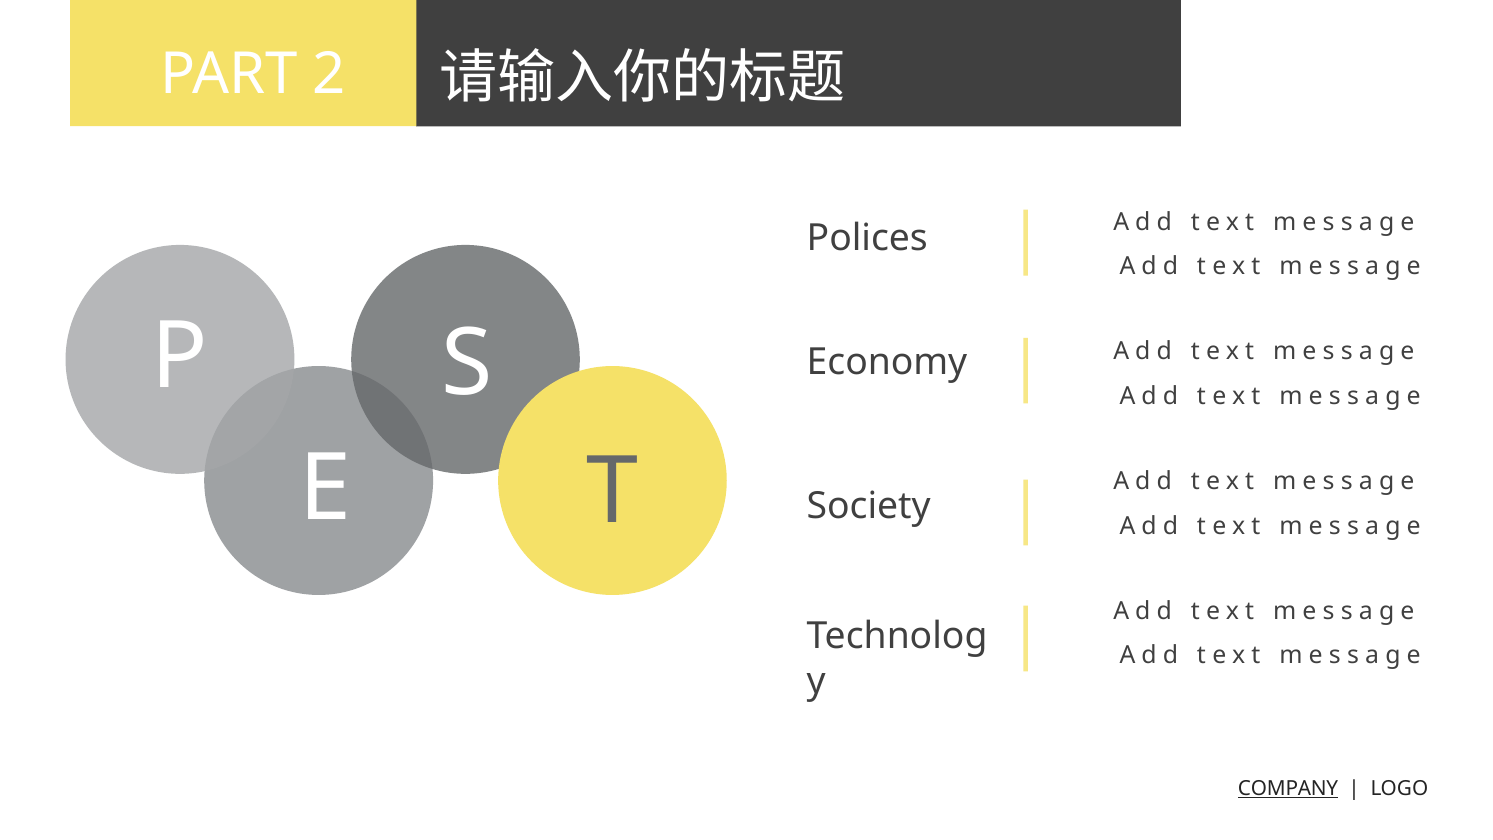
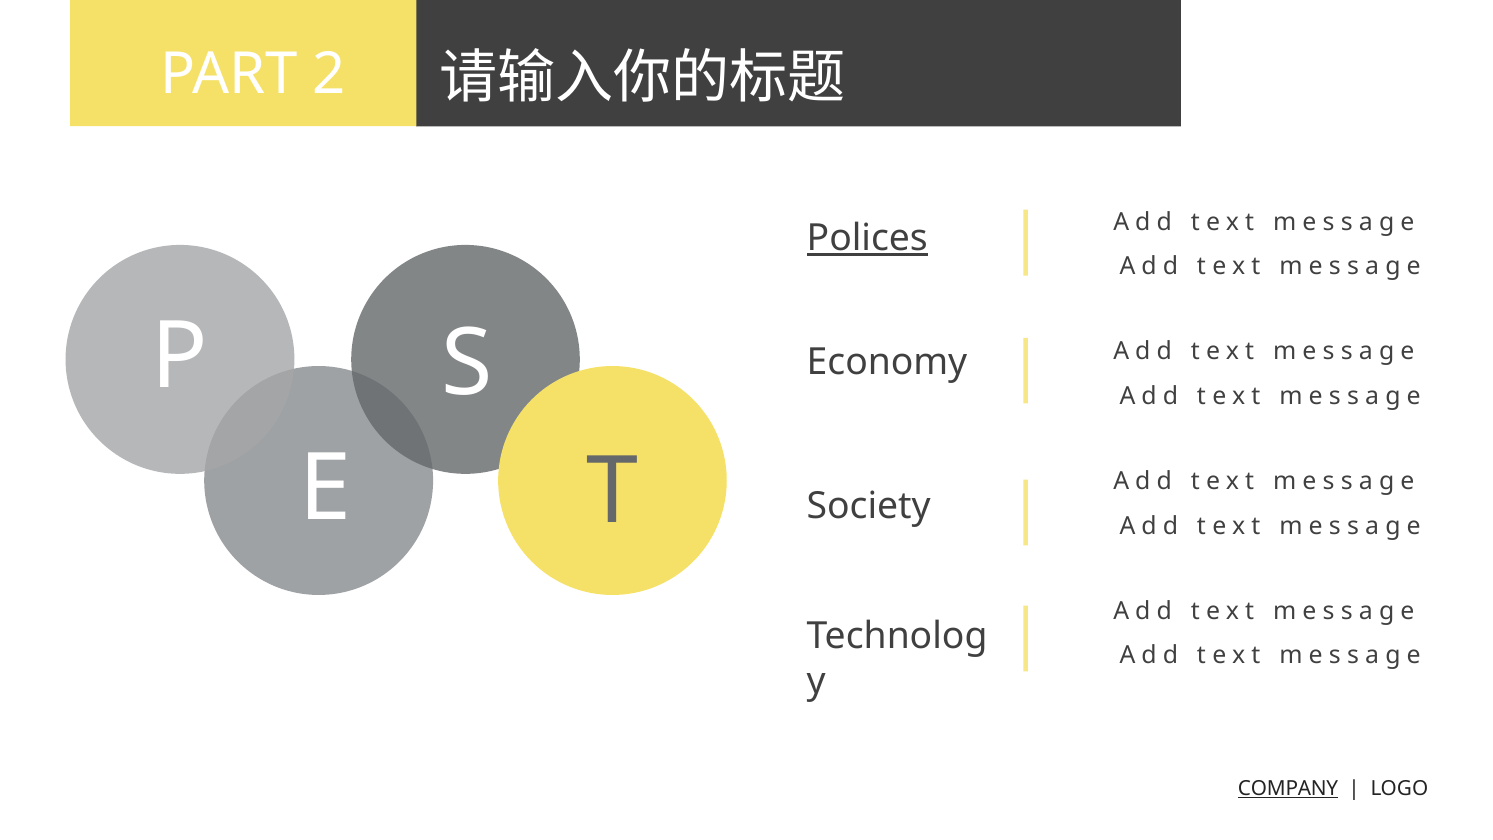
Polices underline: none -> present (867, 238)
